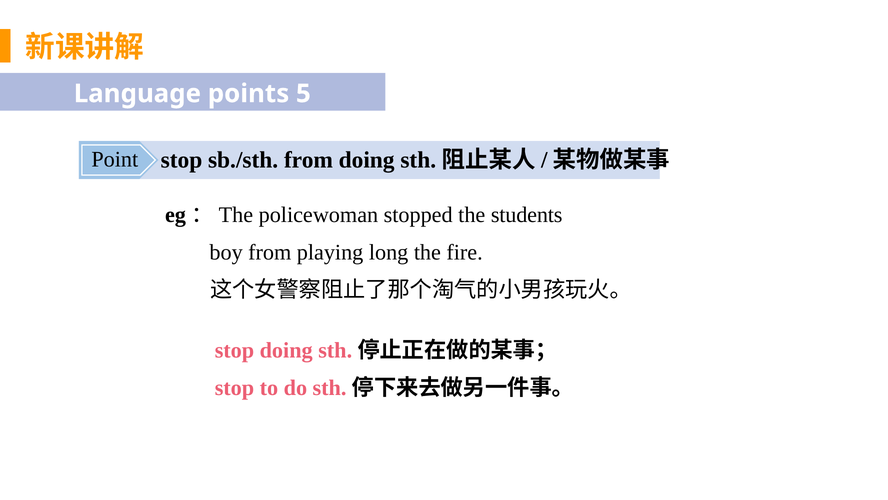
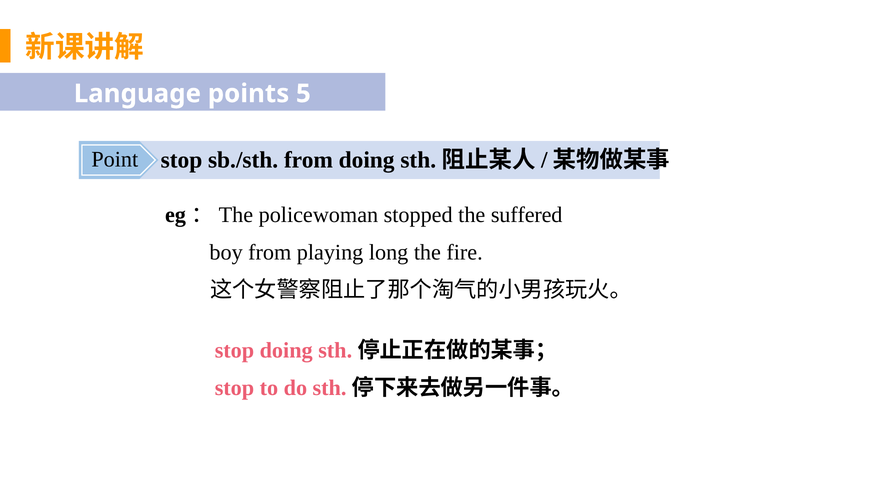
students: students -> suffered (527, 215)
